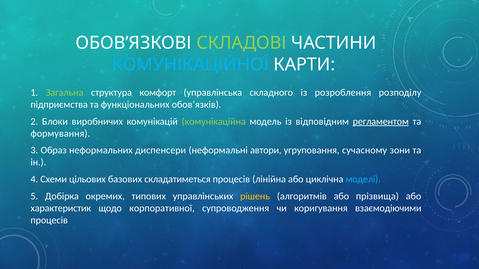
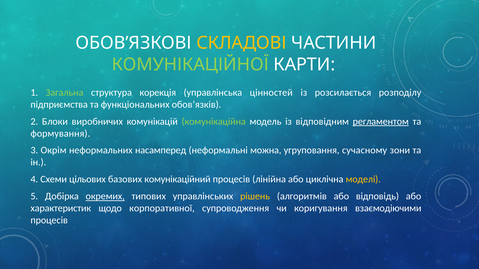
СКЛАДОВІ colour: light green -> yellow (241, 43)
КОМУНІКАЦІЙНОЇ colour: light blue -> light green (190, 65)
комфорт: комфорт -> корекція (158, 93)
складного: складного -> цінностей (271, 93)
розроблення: розроблення -> розсилається (343, 93)
Образ: Образ -> Окрім (54, 151)
диспенсери: диспенсери -> насамперед (161, 151)
автори: автори -> можна (266, 151)
складатиметься: складатиметься -> комунікаційний (177, 180)
моделі colour: light blue -> yellow (363, 180)
окремих underline: none -> present (105, 197)
прізвища: прізвища -> відповідь (377, 197)
